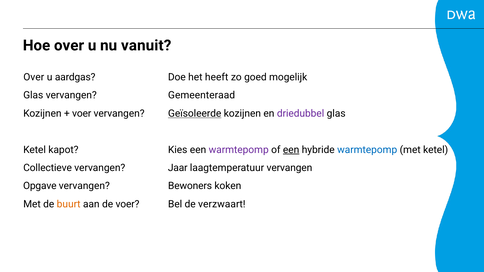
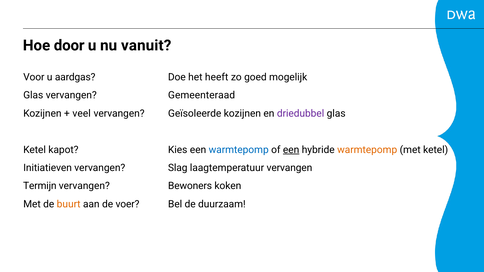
Hoe over: over -> door (69, 45)
Over: Over -> Voor (34, 77)
voer: voer -> veel (82, 114)
Geïsoleerde underline: present -> none (195, 114)
warmtepomp colour: purple -> blue (239, 150)
warmtepomp colour: blue -> orange (367, 150)
Collectieve: Collectieve -> Initiatieven (48, 168)
Jaar: Jaar -> Slag (178, 168)
Opgave: Opgave -> Termijn (40, 186)
verzwaart: verzwaart -> duurzaam (222, 204)
